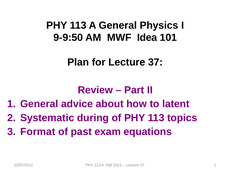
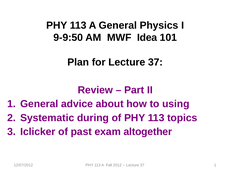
latent: latent -> using (176, 104)
Format: Format -> Iclicker (38, 131)
equations: equations -> altogether (148, 131)
